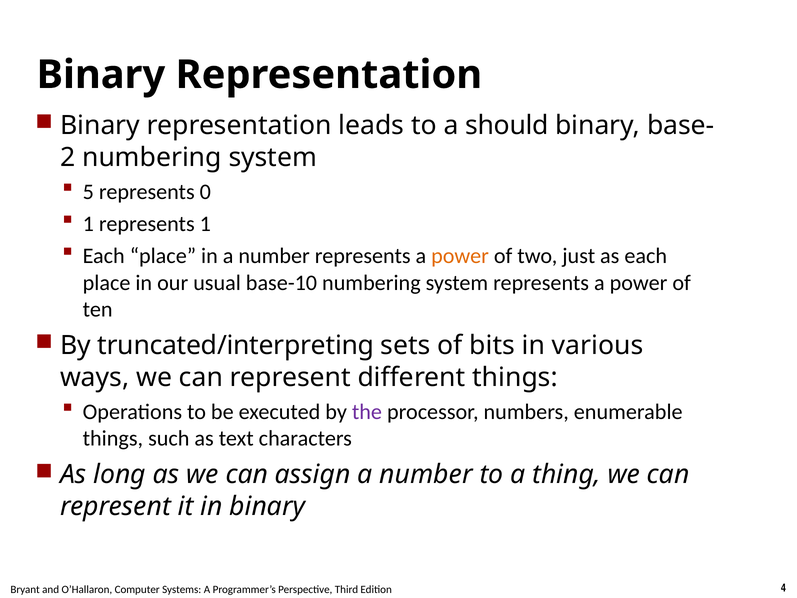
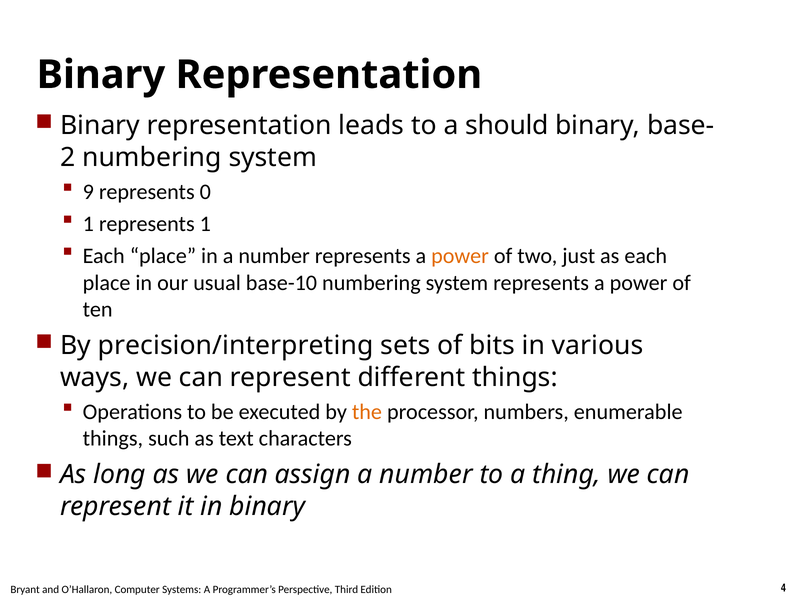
5: 5 -> 9 (88, 192)
truncated/interpreting: truncated/interpreting -> precision/interpreting (236, 345)
the colour: purple -> orange (367, 412)
